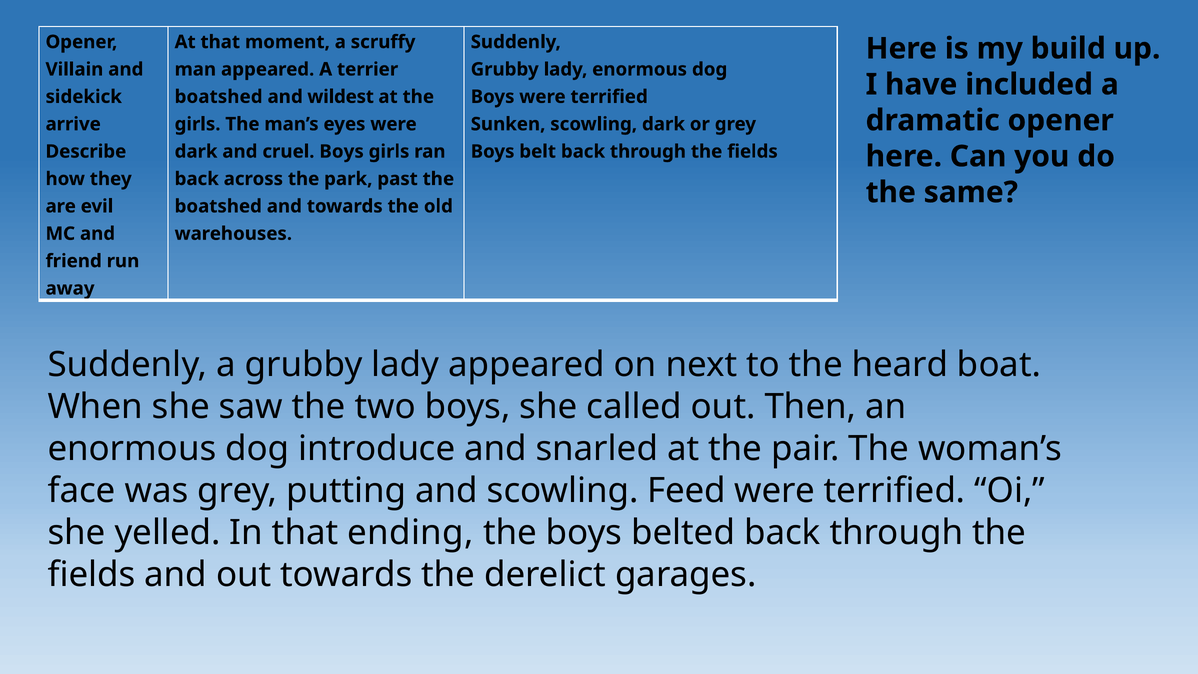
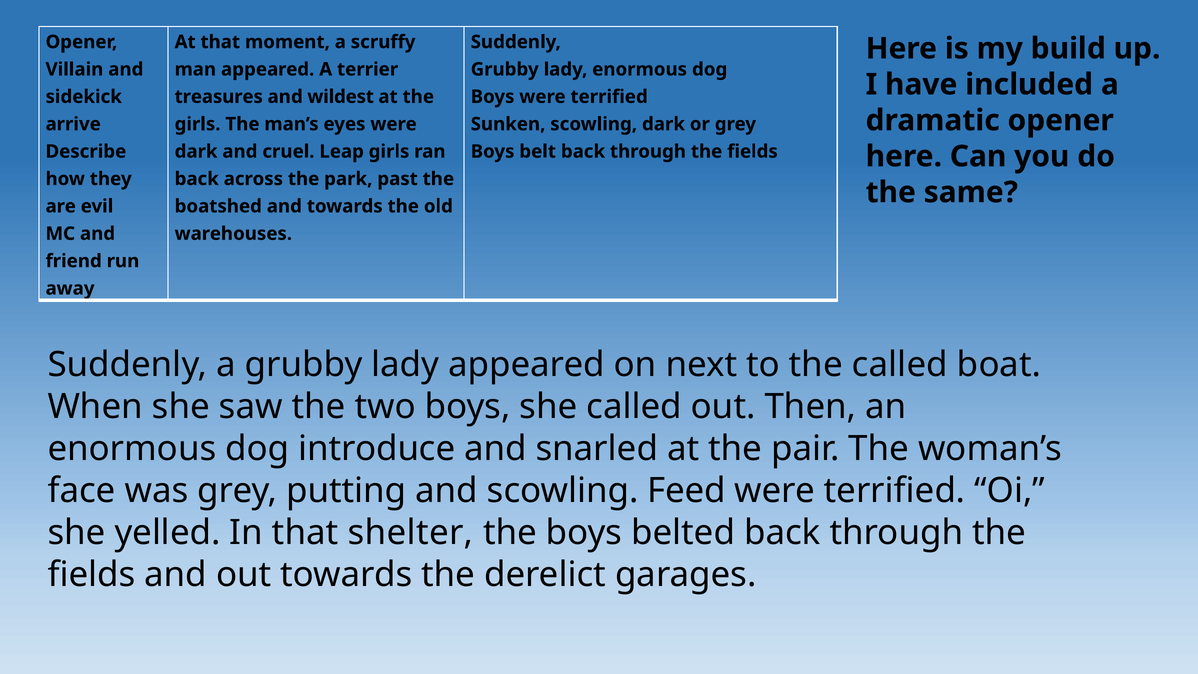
boatshed: boatshed -> treasures (219, 97)
cruel Boys: Boys -> Leap (342, 151)
the heard: heard -> called (900, 365)
ending: ending -> shelter (410, 533)
